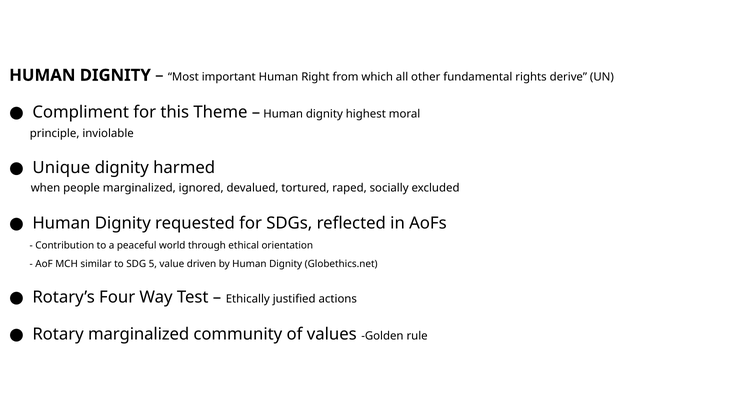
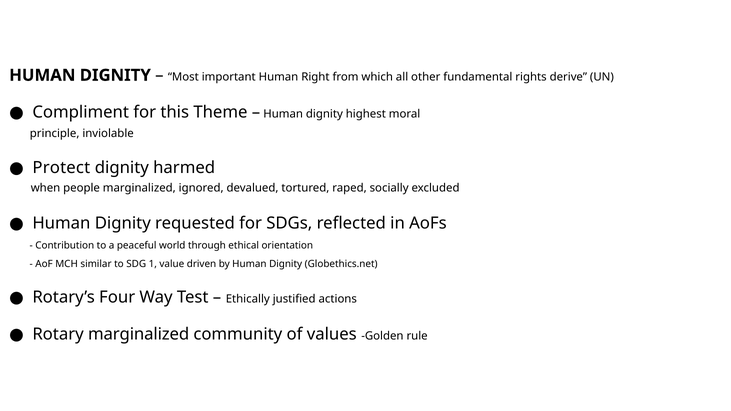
Unique: Unique -> Protect (61, 168)
5: 5 -> 1 (153, 264)
